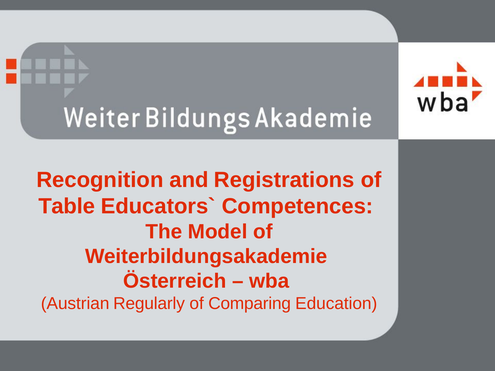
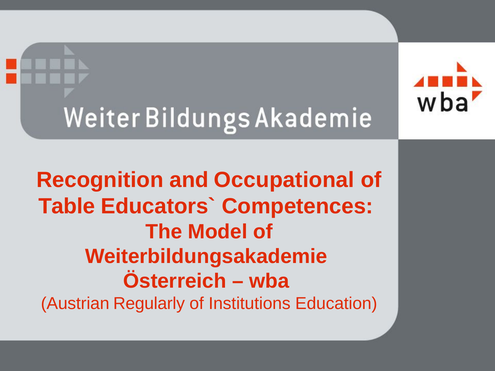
Registrations: Registrations -> Occupational (284, 180)
Comparing: Comparing -> Institutions (250, 304)
